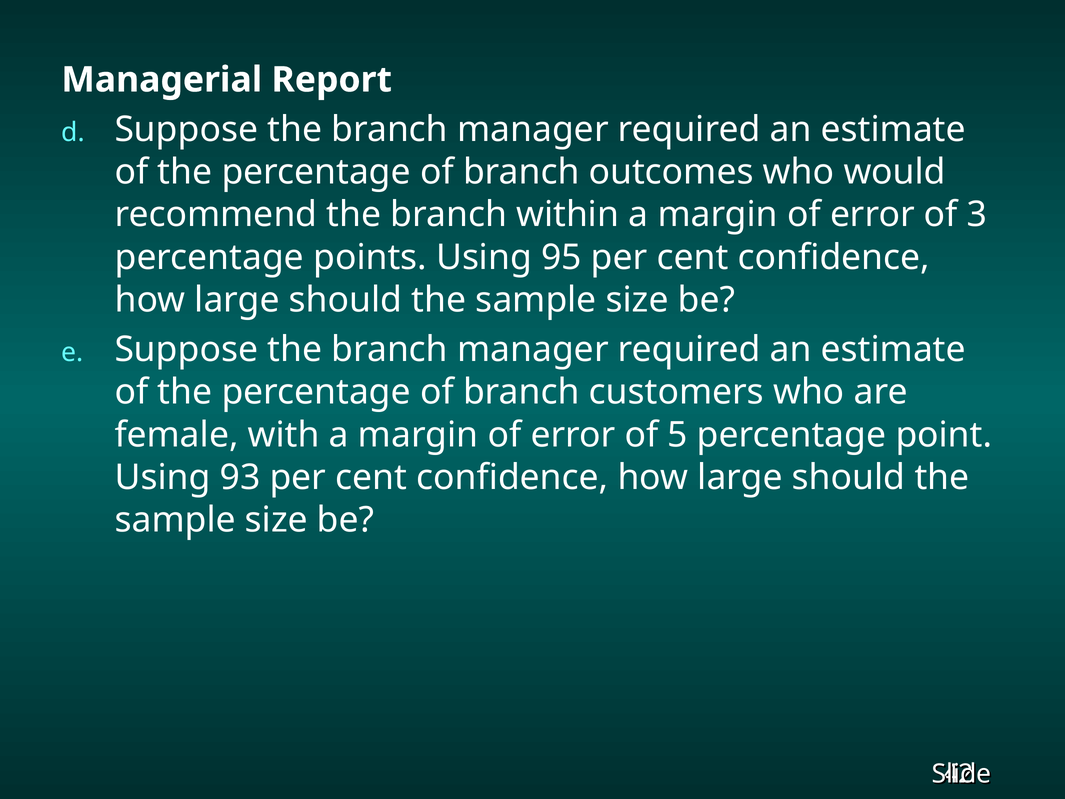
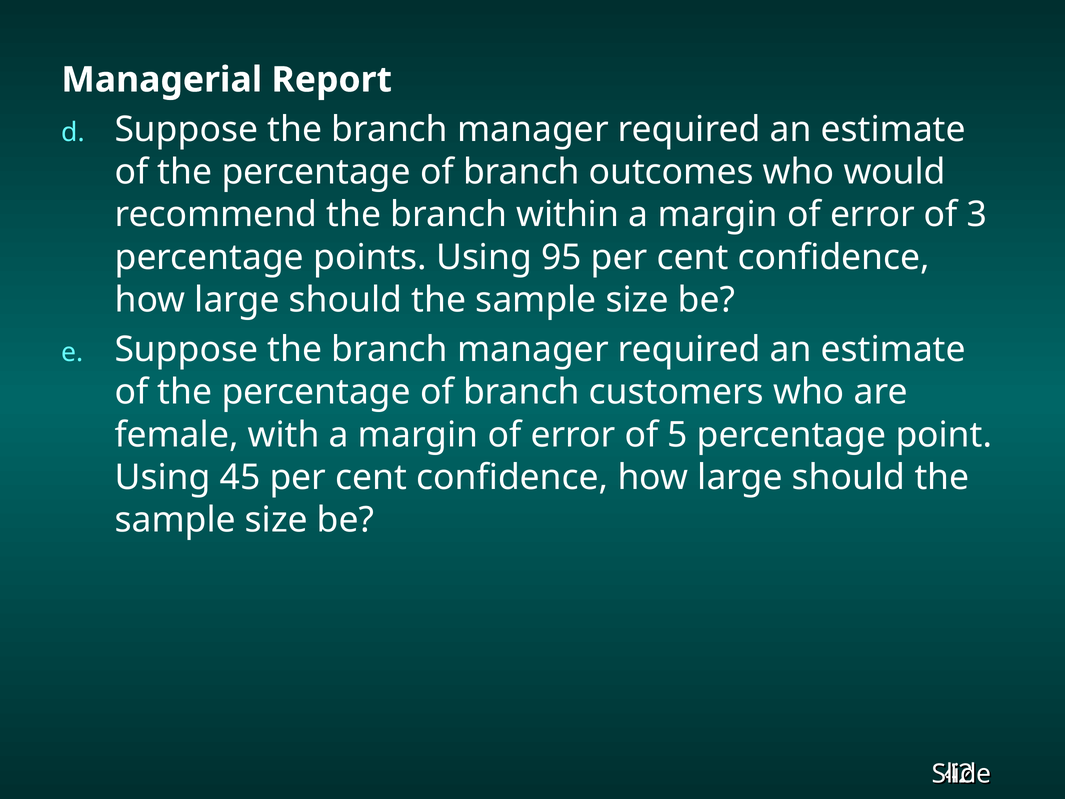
93: 93 -> 45 (240, 477)
